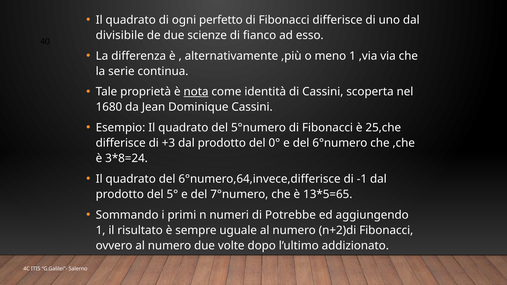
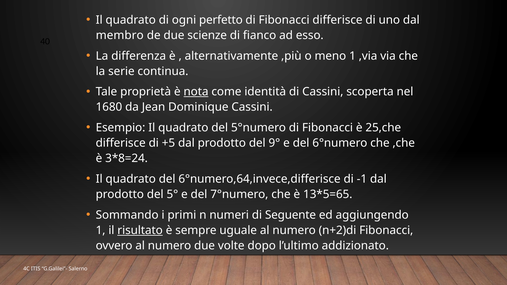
divisibile: divisibile -> membro (120, 35)
+3: +3 -> +5 (168, 143)
0°: 0° -> 9° (274, 143)
Potrebbe: Potrebbe -> Seguente (291, 215)
risultato underline: none -> present (140, 230)
